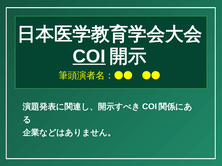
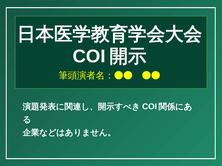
COI underline: present -> none (89, 56)
